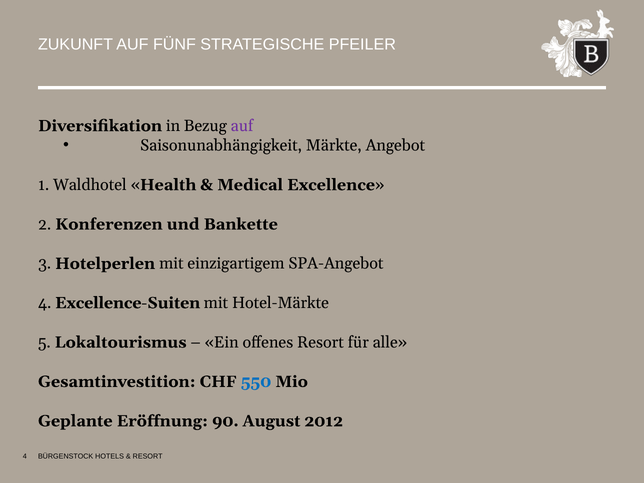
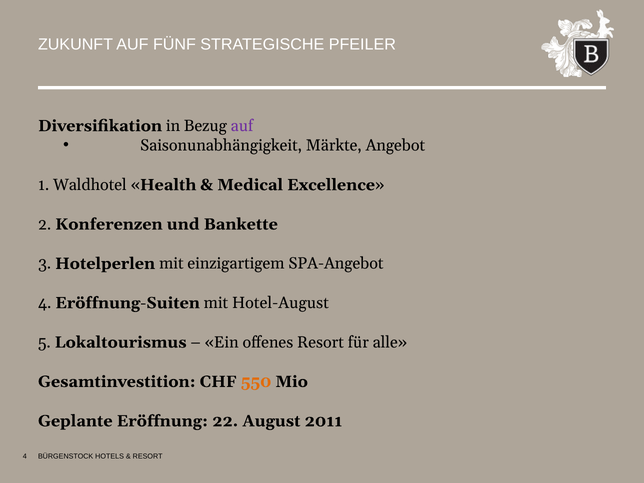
Excellence-Suiten: Excellence-Suiten -> Eröffnung-Suiten (128, 303)
Hotel-Märkte: Hotel-Märkte -> Hotel-August (280, 303)
550 colour: blue -> orange (256, 382)
90: 90 -> 22 (225, 421)
2012: 2012 -> 2011 (323, 421)
